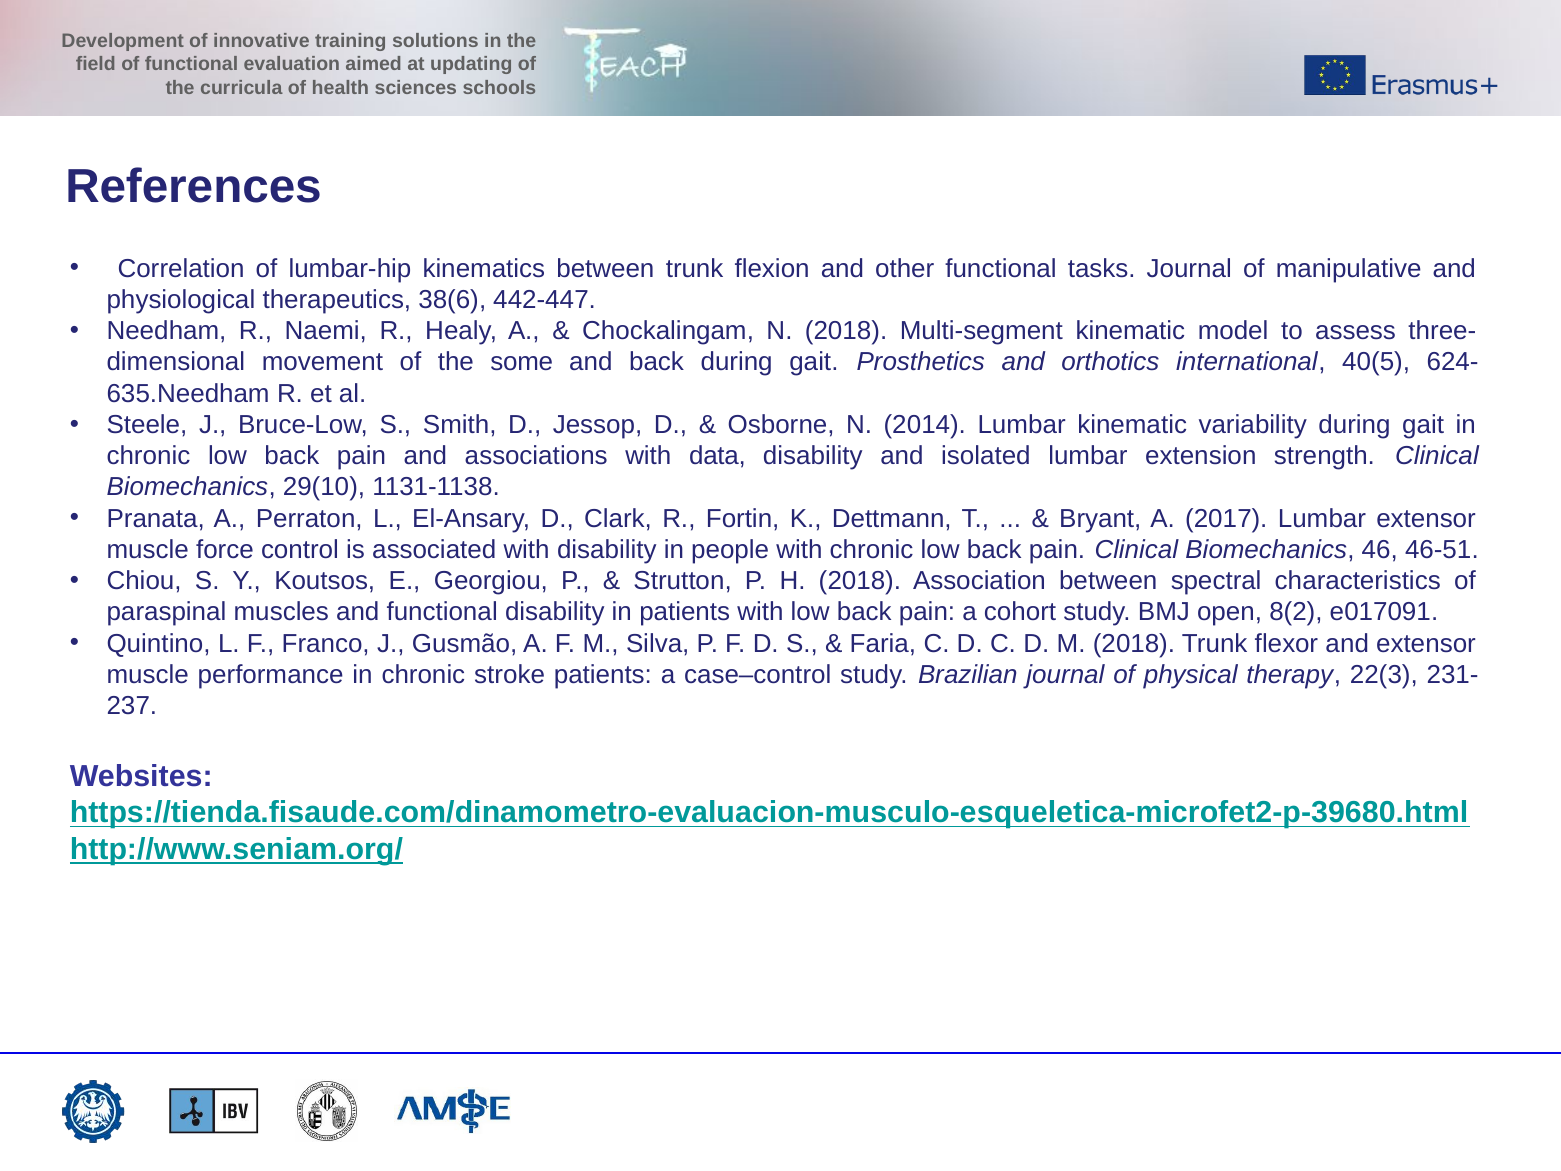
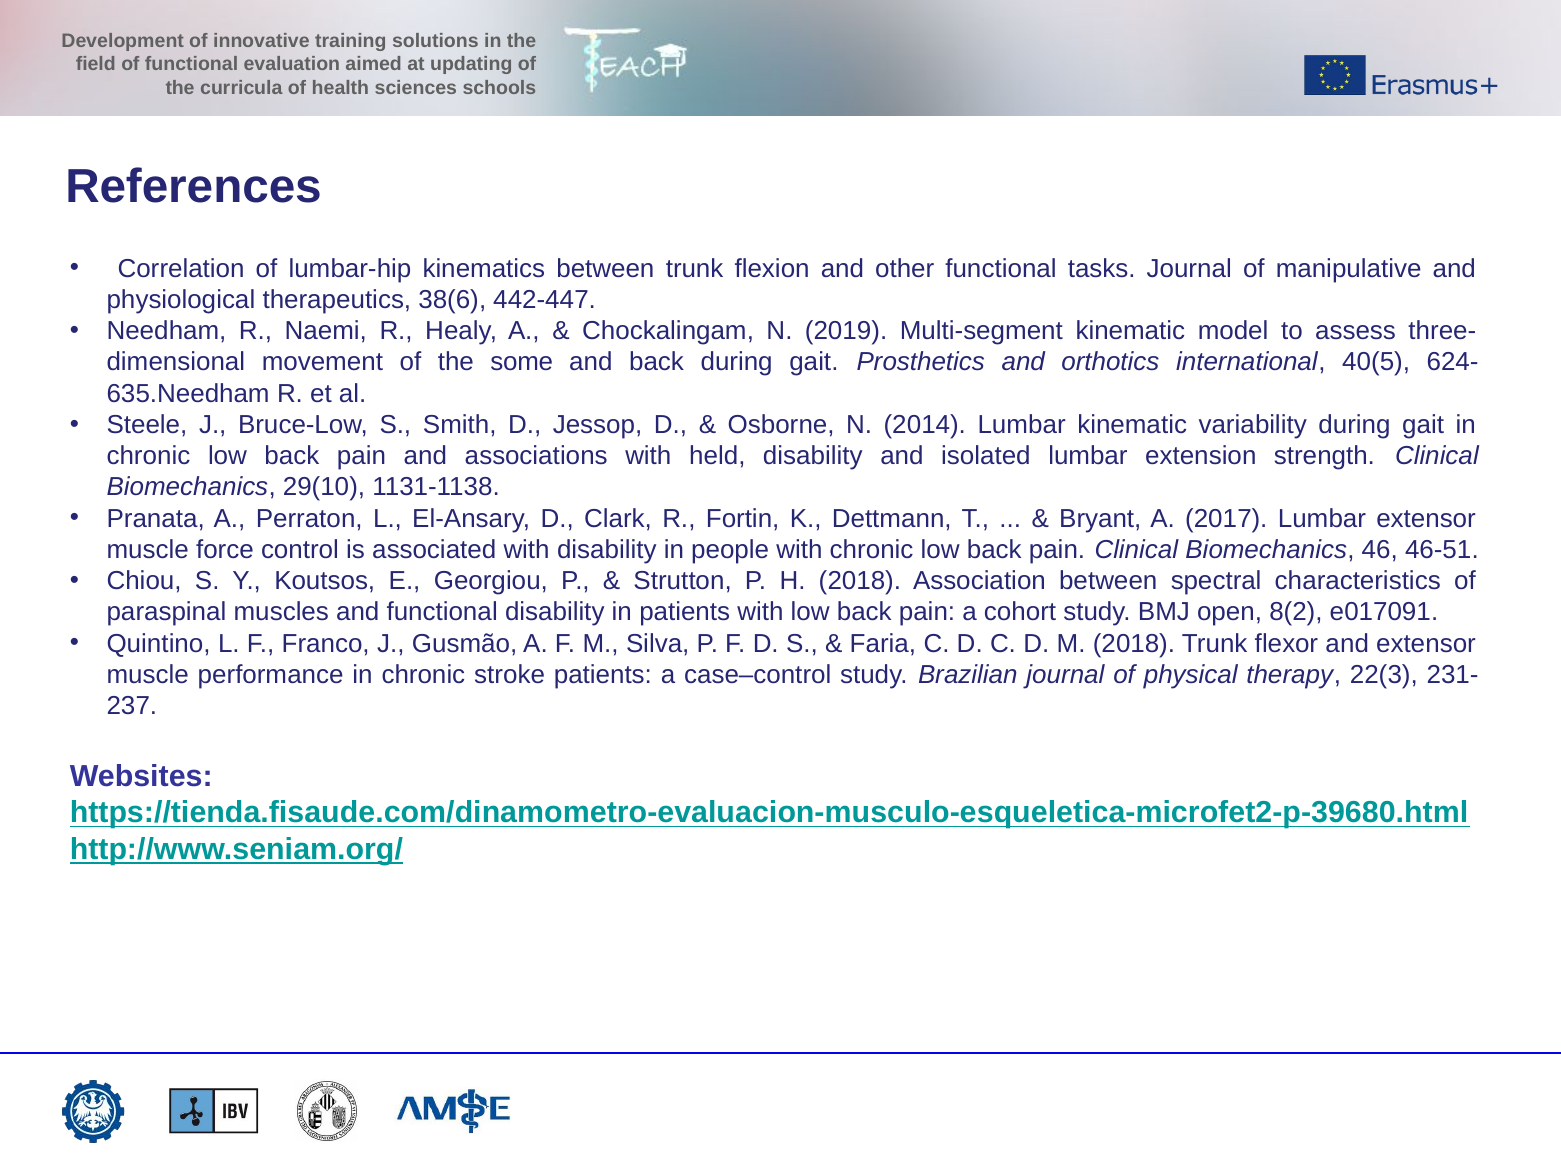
N 2018: 2018 -> 2019 (846, 331)
data: data -> held (717, 456)
